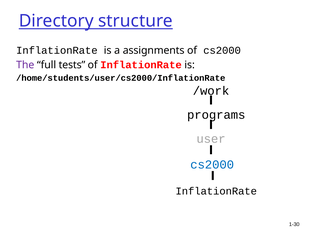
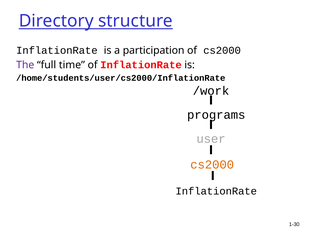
assignments: assignments -> participation (154, 50)
tests: tests -> time (72, 65)
cs2000 colour: blue -> orange (212, 164)
